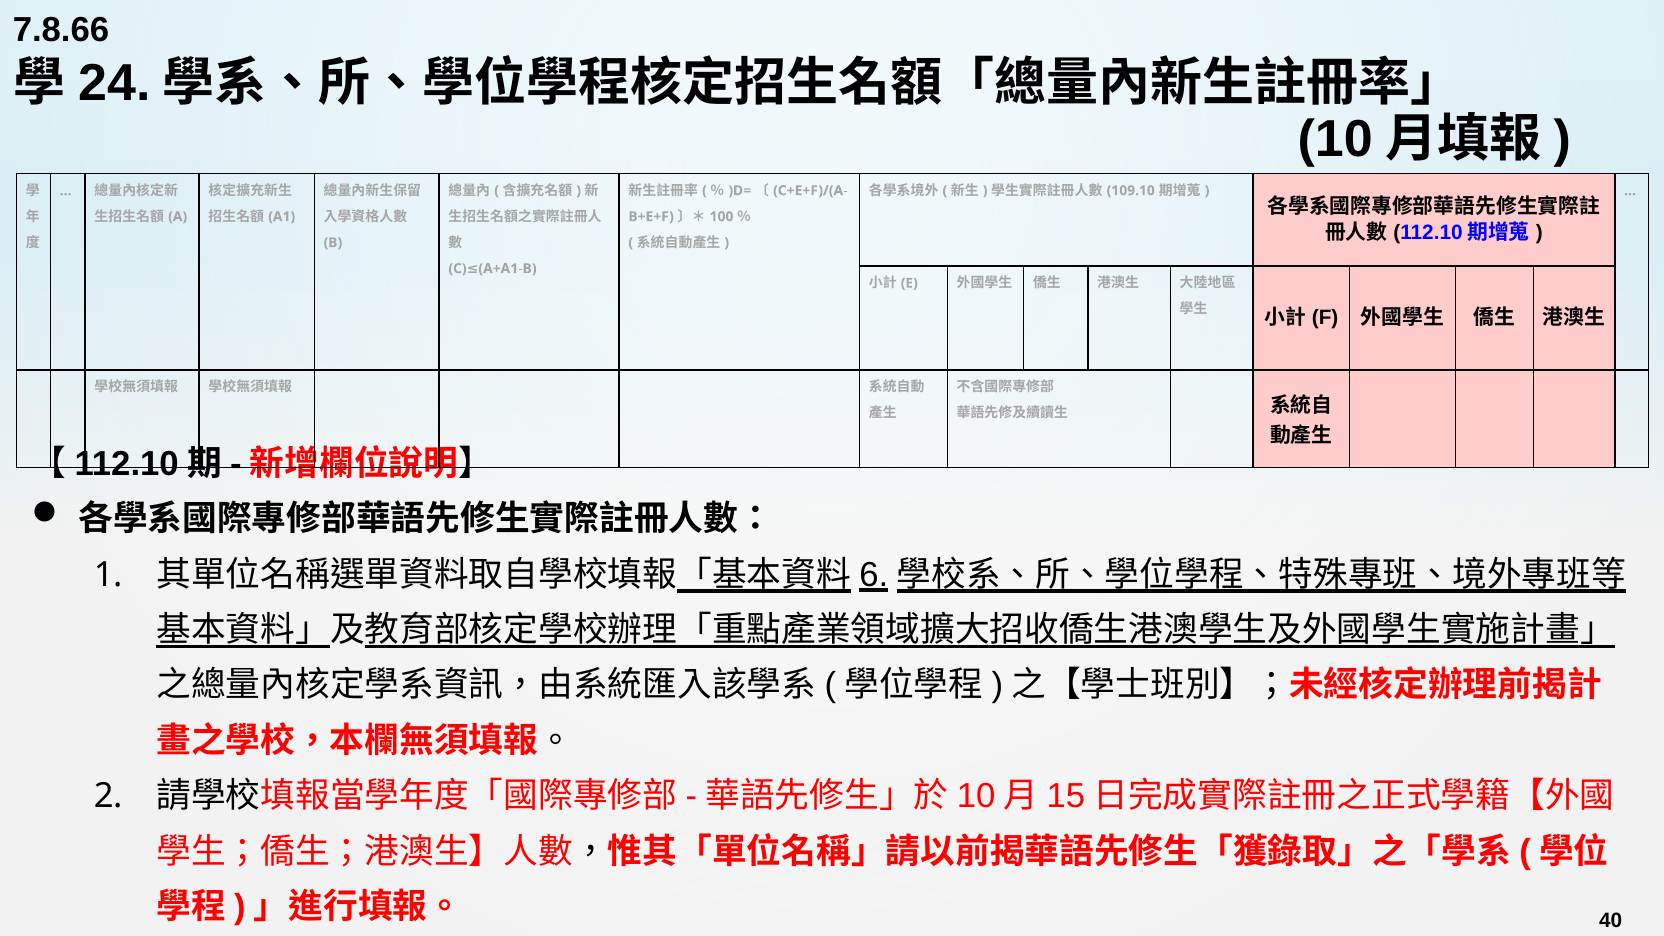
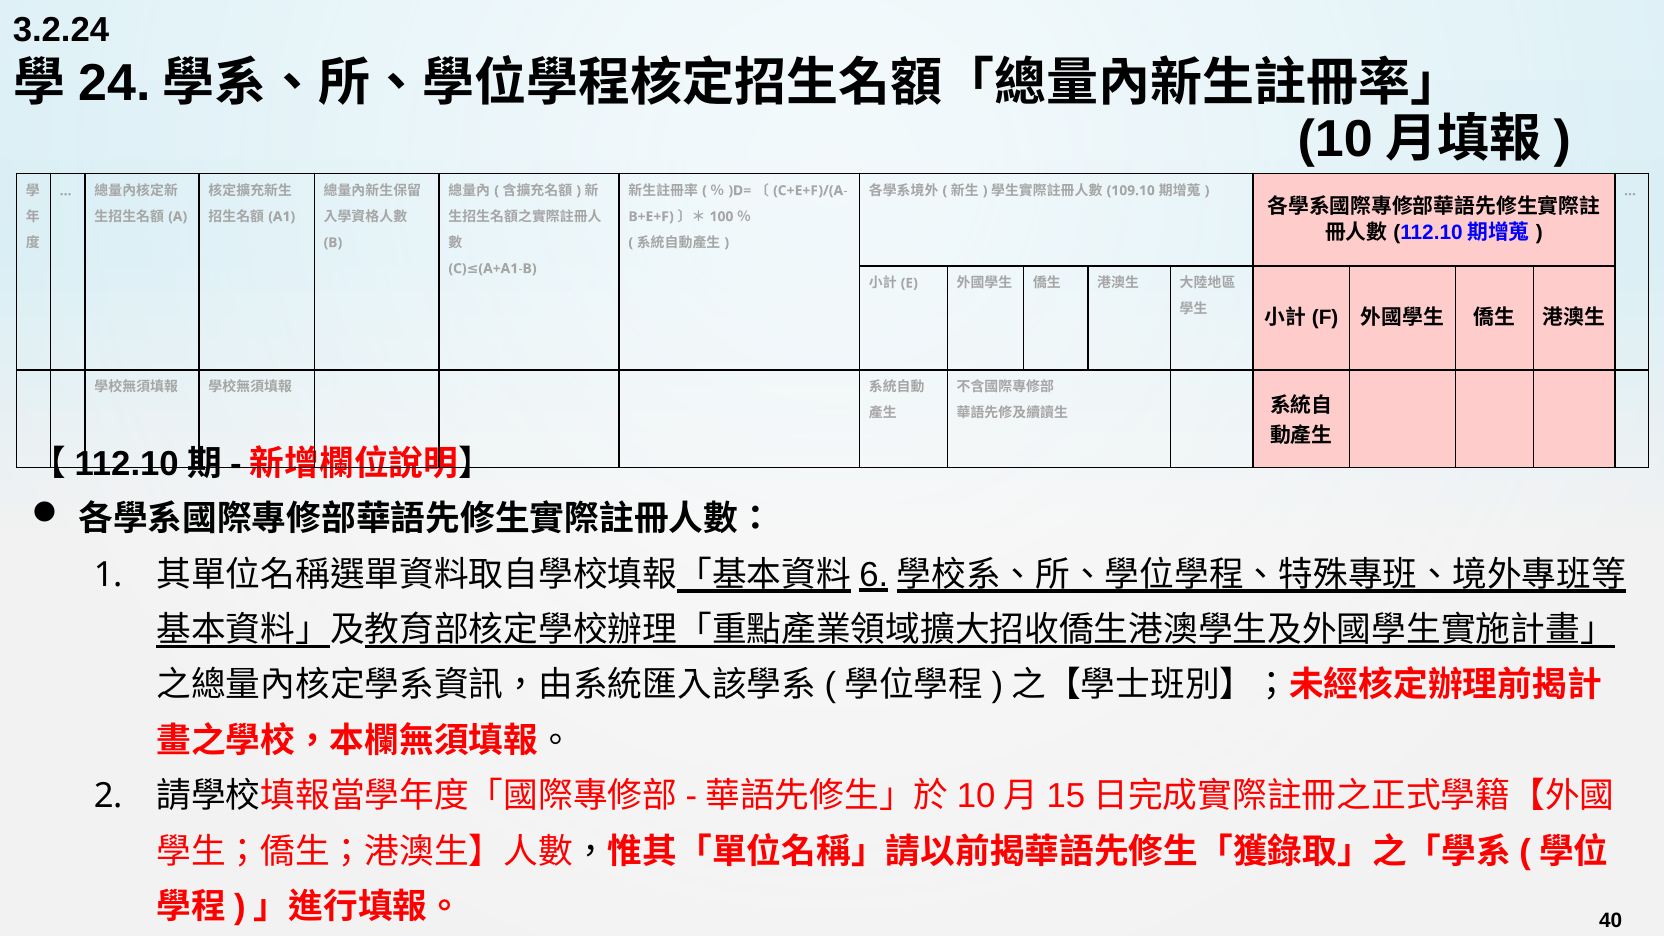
7.8.66: 7.8.66 -> 3.2.24 (61, 30)
